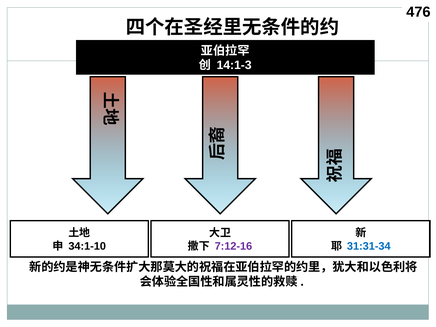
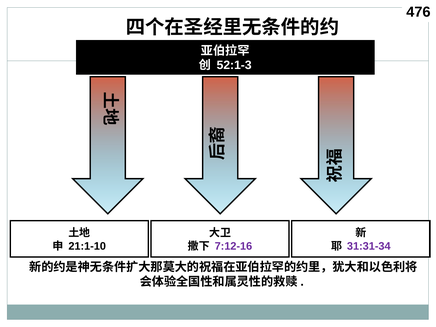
14:1-3: 14:1-3 -> 52:1-3 (234, 65)
34:1-10: 34:1-10 -> 21:1-10 (87, 246)
31:31-34 colour: blue -> purple (369, 246)
